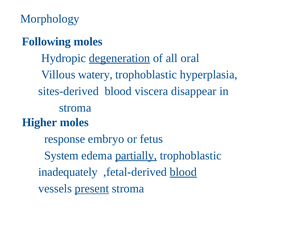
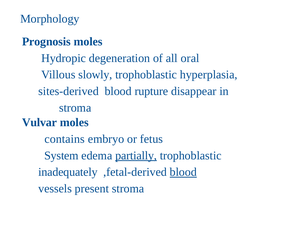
Following: Following -> Prognosis (46, 41)
degeneration underline: present -> none (120, 58)
watery: watery -> slowly (95, 74)
viscera: viscera -> rupture (151, 91)
Higher: Higher -> Vulvar (39, 122)
response: response -> contains (65, 139)
present underline: present -> none (92, 188)
